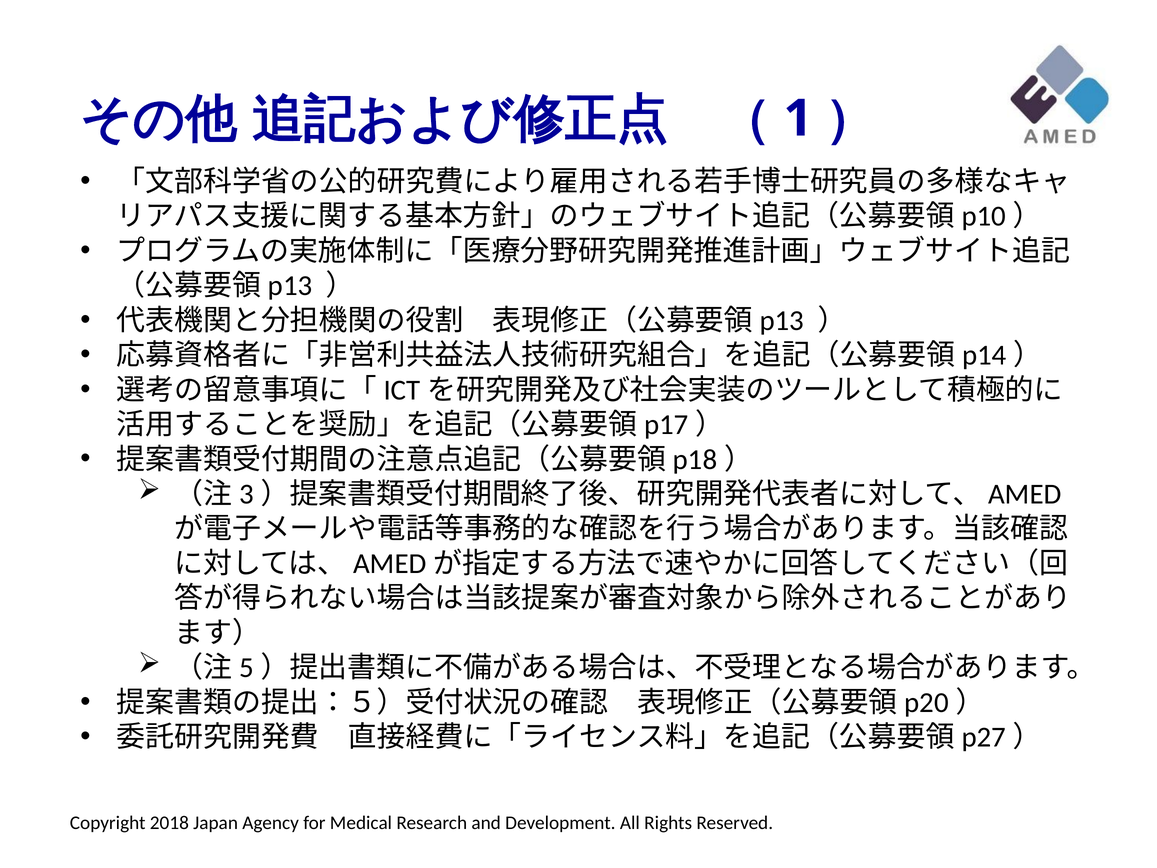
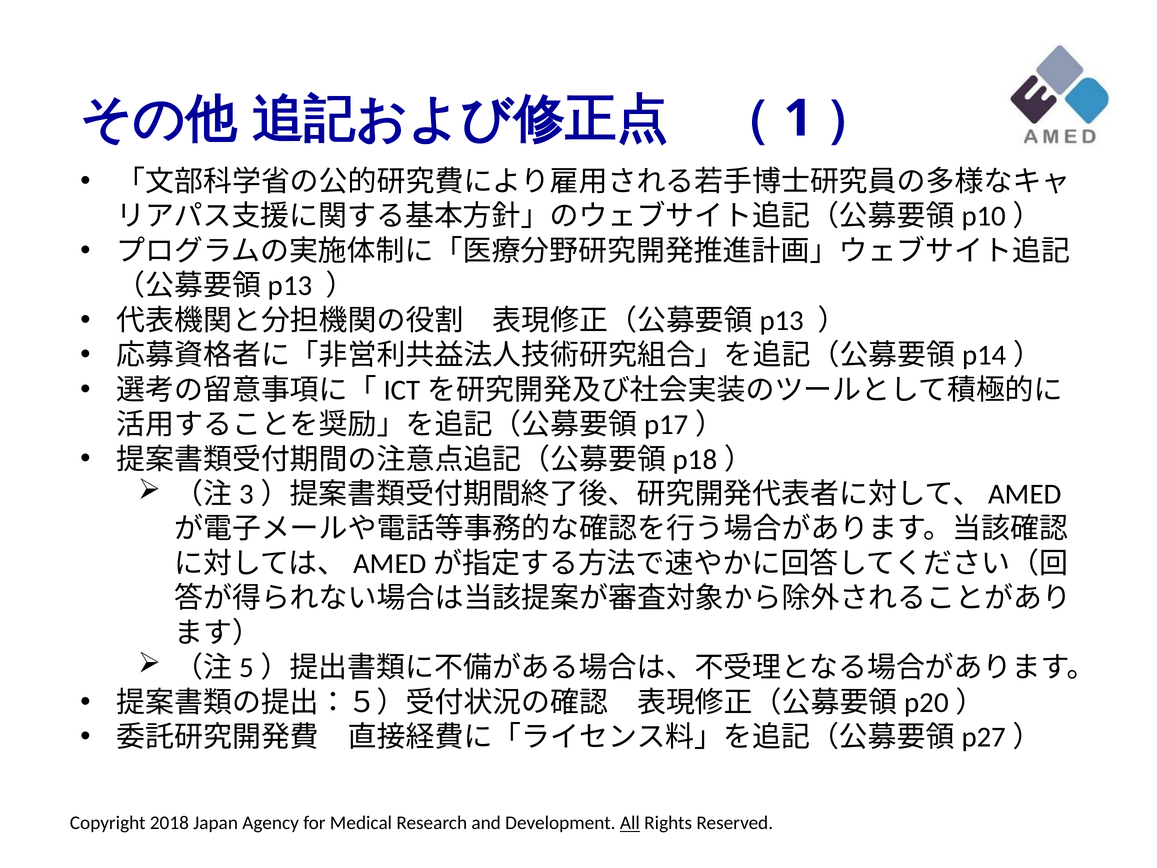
All underline: none -> present (630, 823)
